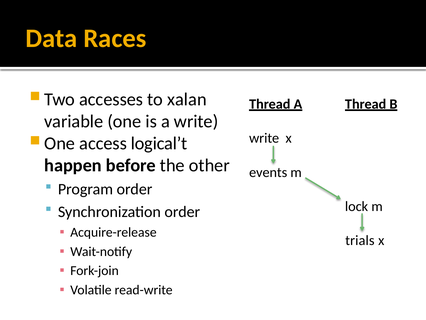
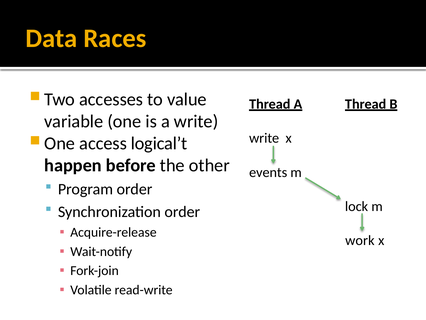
xalan: xalan -> value (187, 99)
trials: trials -> work (360, 240)
